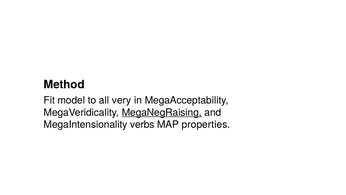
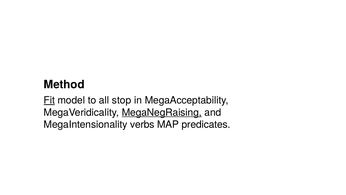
Fit underline: none -> present (49, 100)
very: very -> stop (122, 100)
properties: properties -> predicates (206, 124)
